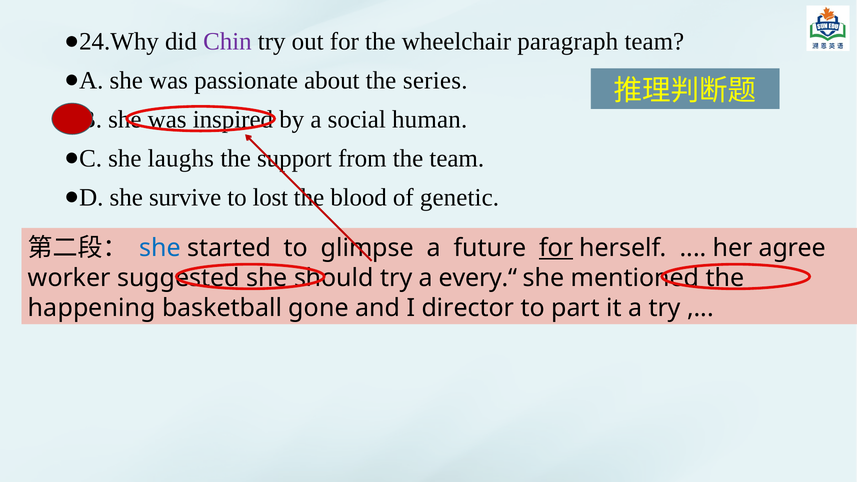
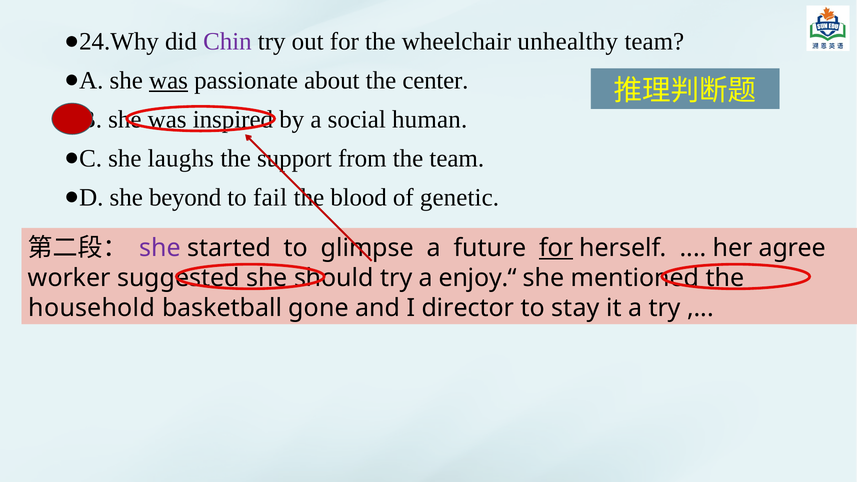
paragraph: paragraph -> unhealthy (568, 42)
was underline: none -> present (169, 81)
series: series -> center (435, 81)
survive: survive -> beyond (185, 197)
lost: lost -> fail (270, 197)
she colour: blue -> purple (160, 248)
every.“: every.“ -> enjoy.“ (478, 278)
happening: happening -> household (92, 308)
part: part -> stay (575, 308)
